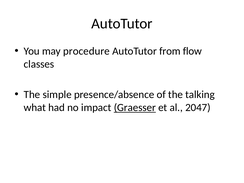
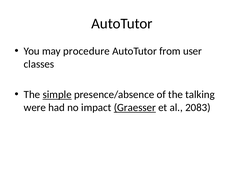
flow: flow -> user (192, 51)
simple underline: none -> present (57, 95)
what: what -> were (35, 108)
2047: 2047 -> 2083 (198, 108)
